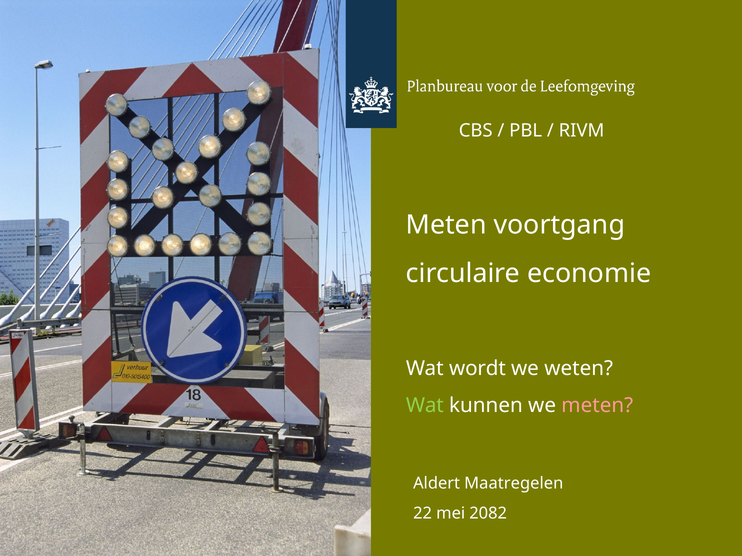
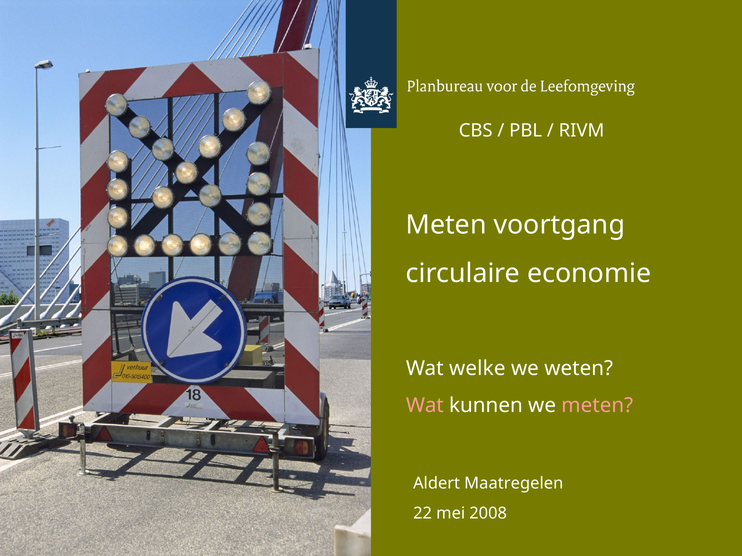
wordt: wordt -> welke (477, 369)
Wat colour: light green -> pink (425, 406)
2082: 2082 -> 2008 (488, 514)
